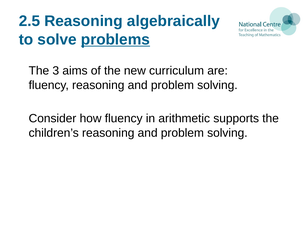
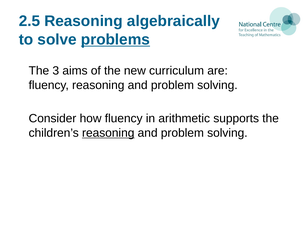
reasoning underline: none -> present (108, 133)
